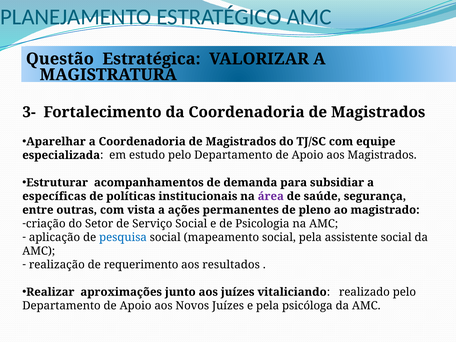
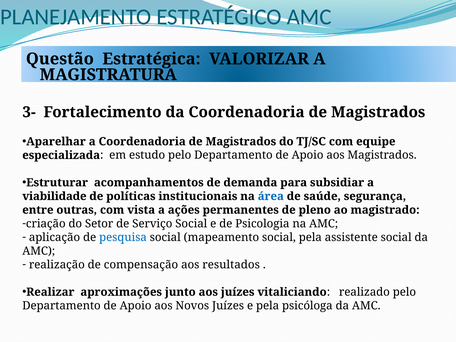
específicas: específicas -> viabilidade (54, 196)
área colour: purple -> blue (271, 196)
requerimento: requerimento -> compensação (141, 265)
